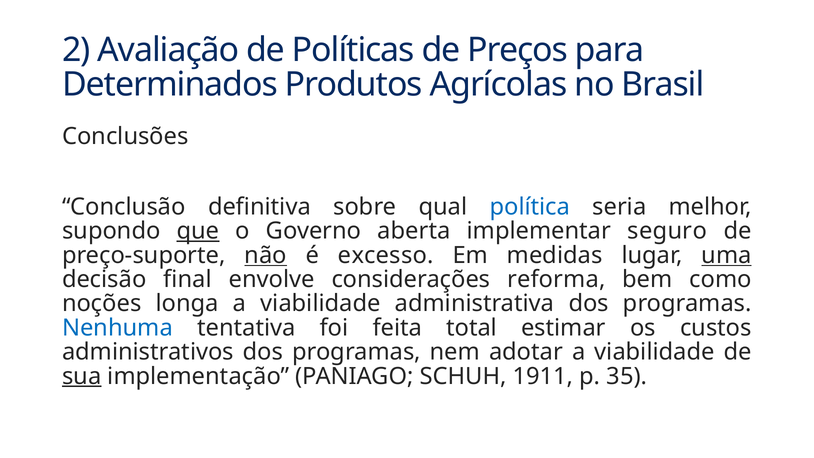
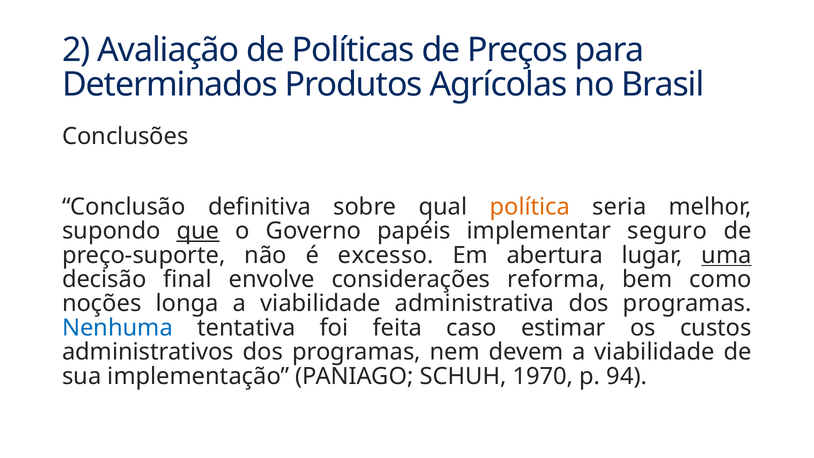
política colour: blue -> orange (530, 207)
aberta: aberta -> papéis (414, 231)
não underline: present -> none (266, 255)
medidas: medidas -> abertura (555, 255)
total: total -> caso (472, 328)
adotar: adotar -> devem (526, 352)
sua underline: present -> none (82, 376)
1911: 1911 -> 1970 (543, 376)
35: 35 -> 94 (627, 376)
